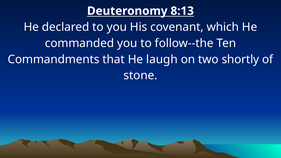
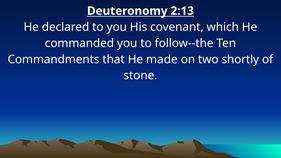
8:13: 8:13 -> 2:13 (182, 11)
laugh: laugh -> made (162, 59)
